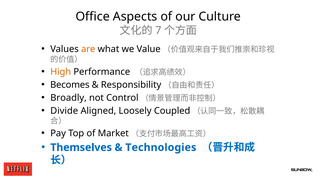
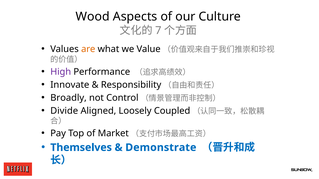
Office: Office -> Wood (93, 17)
High colour: orange -> purple (61, 72)
Becomes: Becomes -> Innovate (70, 85)
Technologies: Technologies -> Demonstrate (161, 148)
